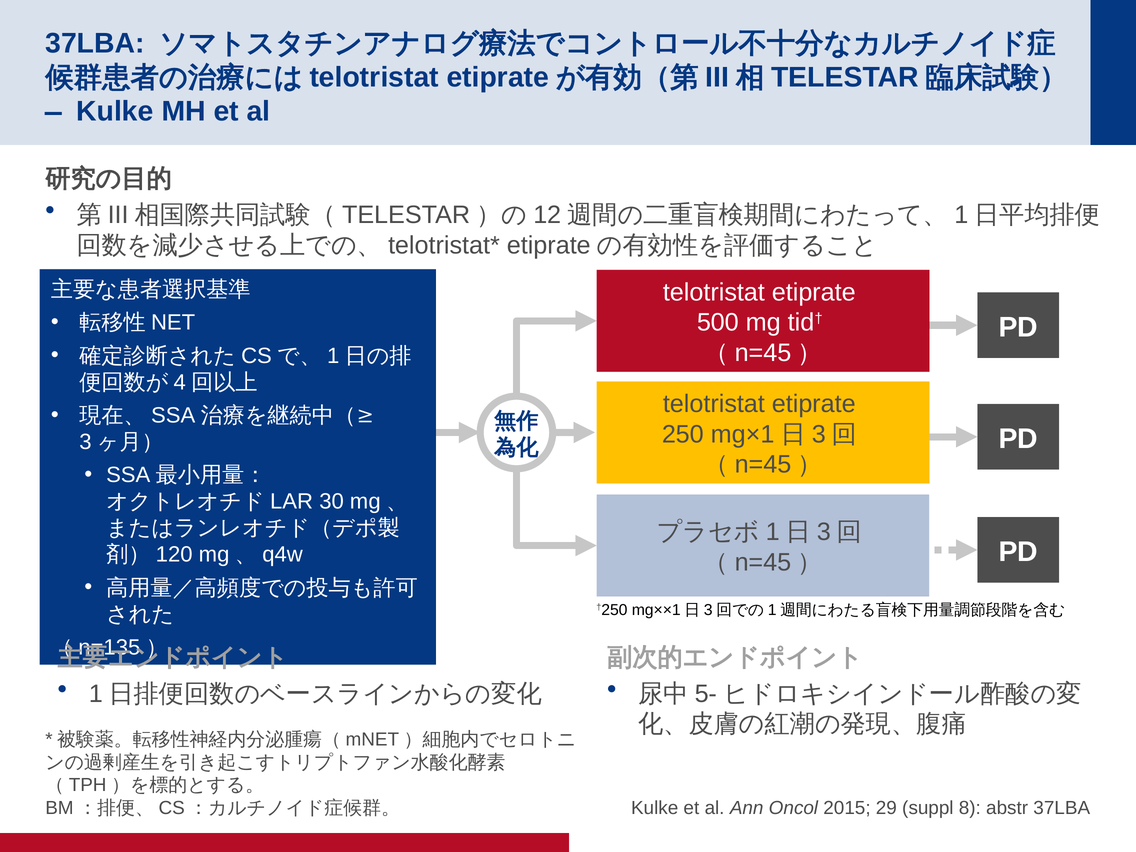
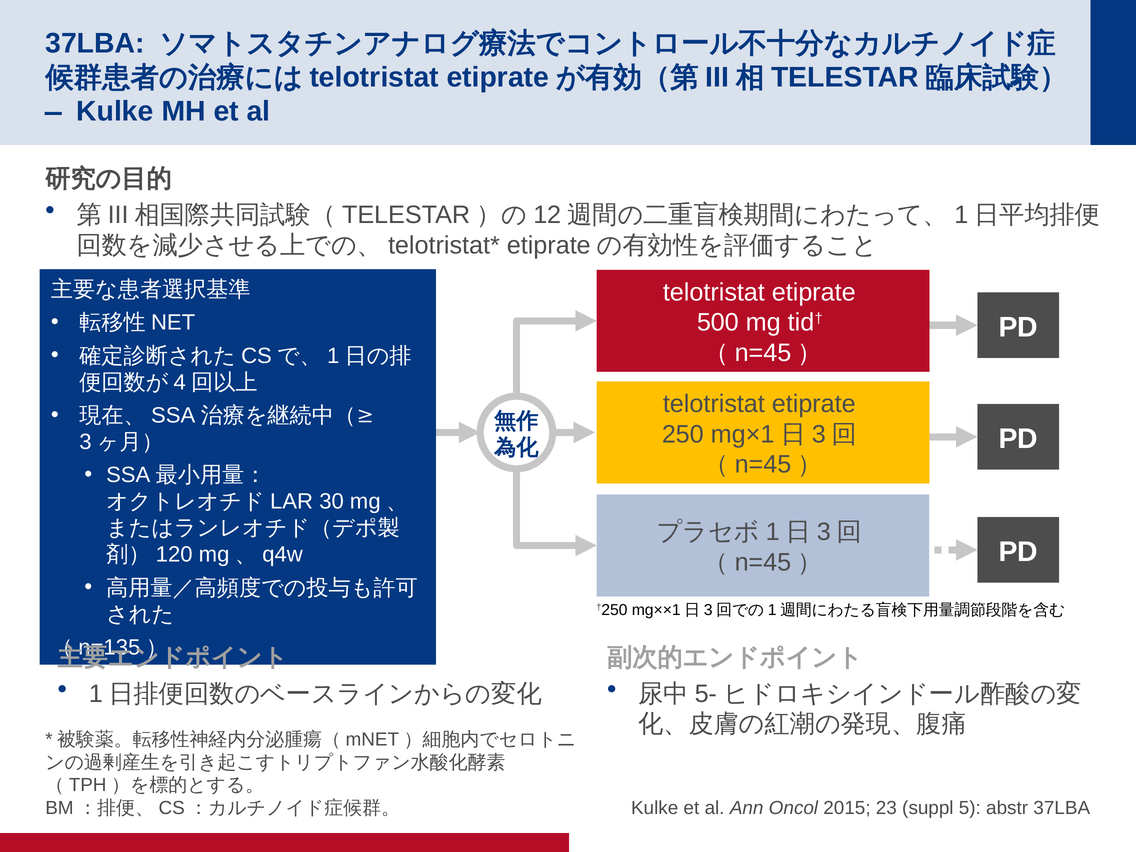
29: 29 -> 23 (886, 808)
8: 8 -> 5 (970, 808)
